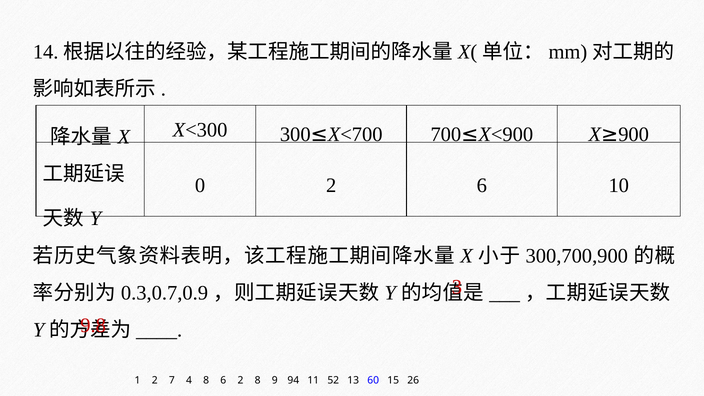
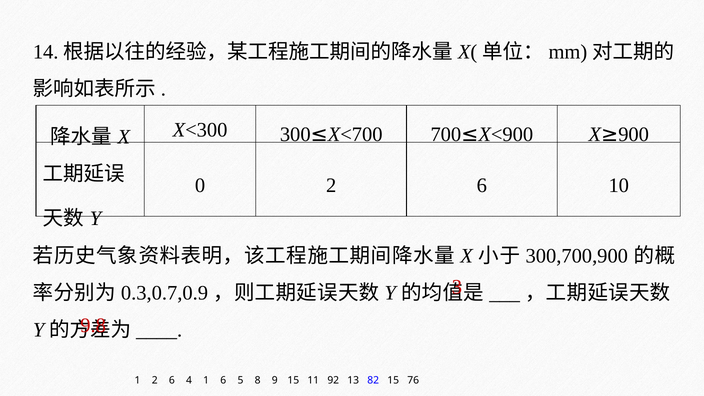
1 2 7: 7 -> 6 (172, 381)
4 8: 8 -> 1 (206, 381)
6 2: 2 -> 5 (240, 381)
9 94: 94 -> 15 (293, 381)
52: 52 -> 92 (333, 381)
60: 60 -> 82 (373, 381)
26: 26 -> 76 (413, 381)
